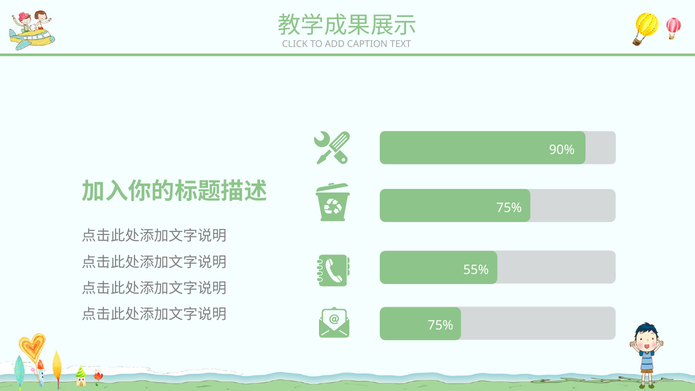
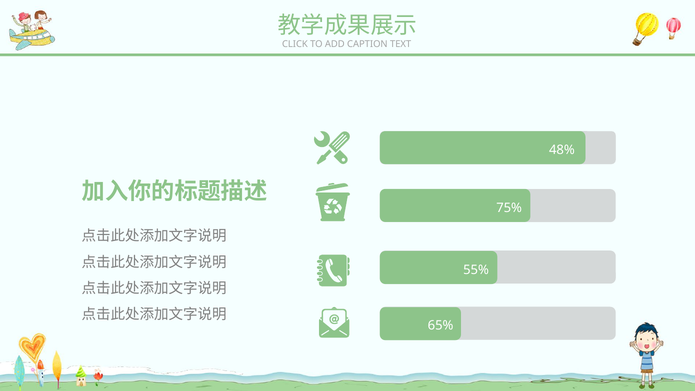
90%: 90% -> 48% (562, 150)
75%: 75% -> 65% (441, 326)
